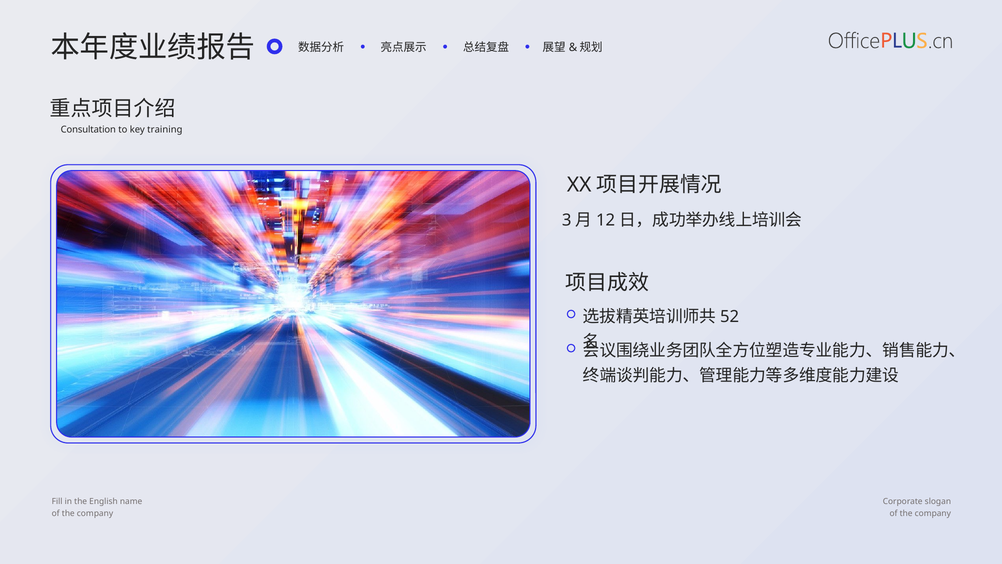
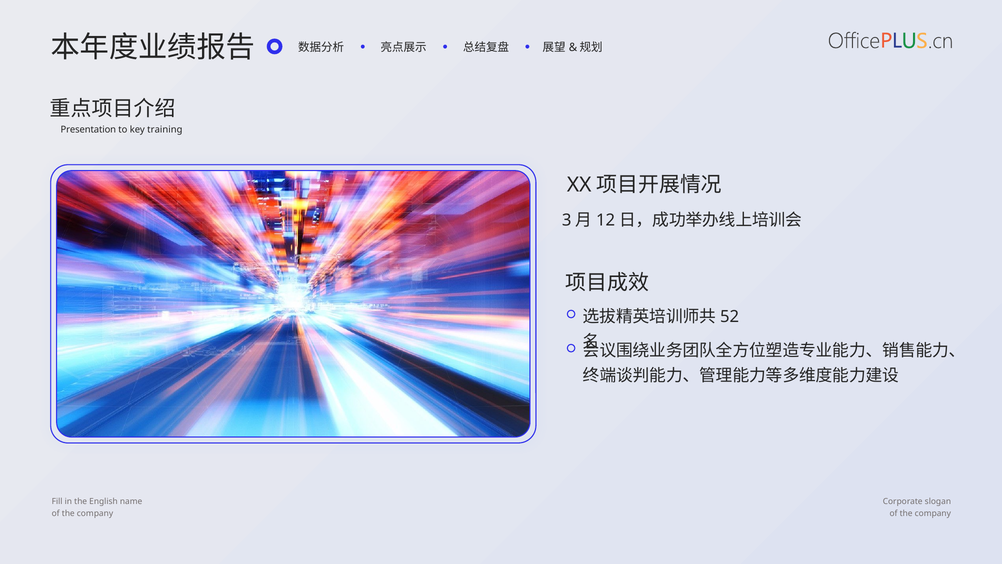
Consultation: Consultation -> Presentation (88, 130)
